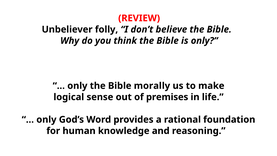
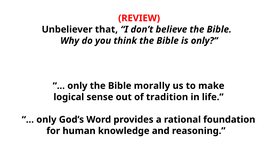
folly: folly -> that (106, 29)
premises: premises -> tradition (167, 97)
